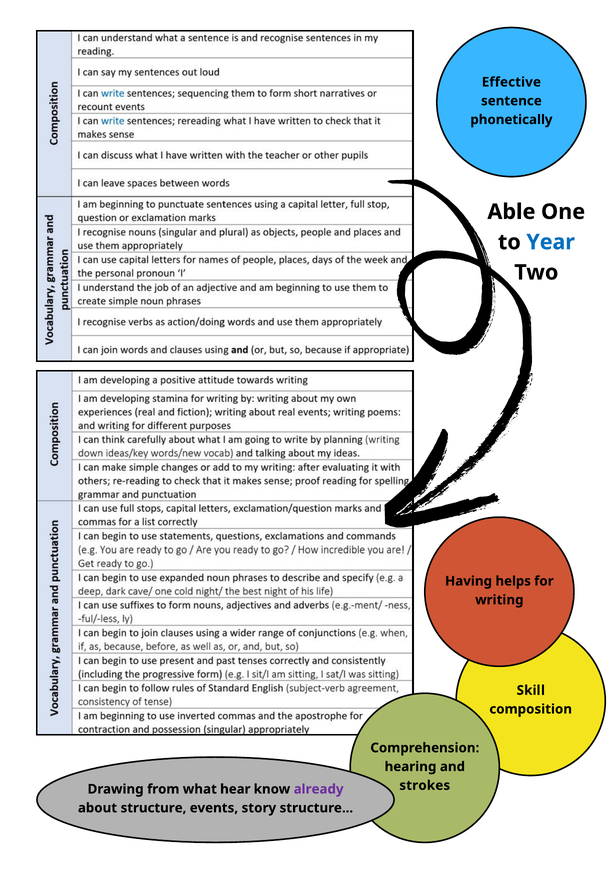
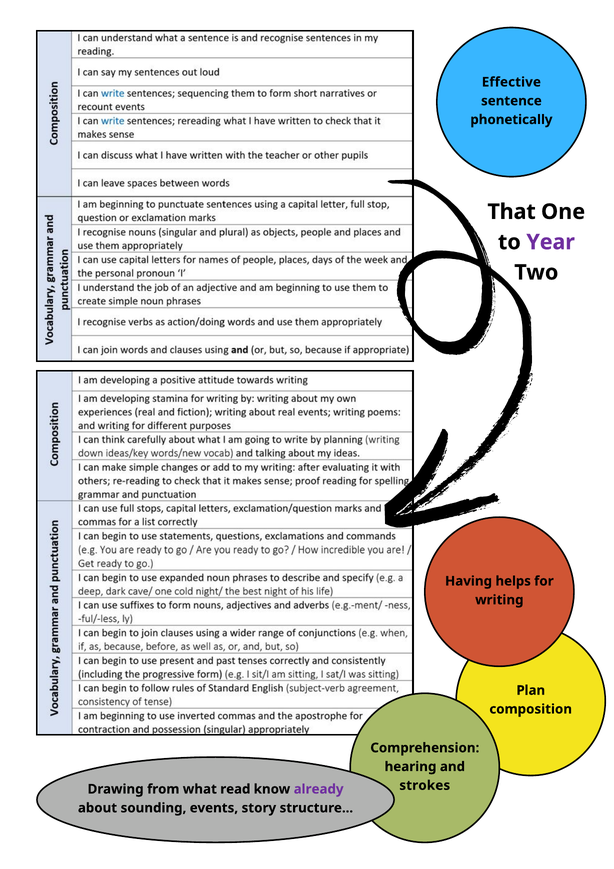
Able: Able -> That (512, 212)
Year colour: blue -> purple (551, 242)
Skill: Skill -> Plan (531, 690)
hear: hear -> read (235, 789)
about structure: structure -> sounding (153, 808)
